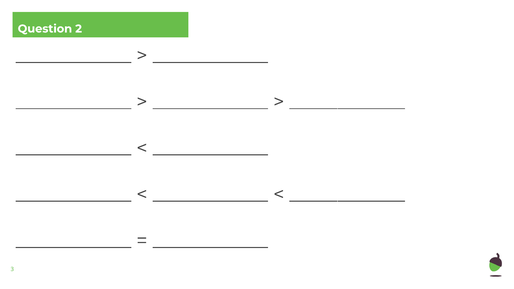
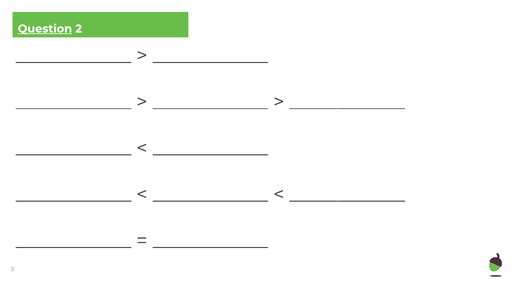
Question underline: none -> present (45, 29)
